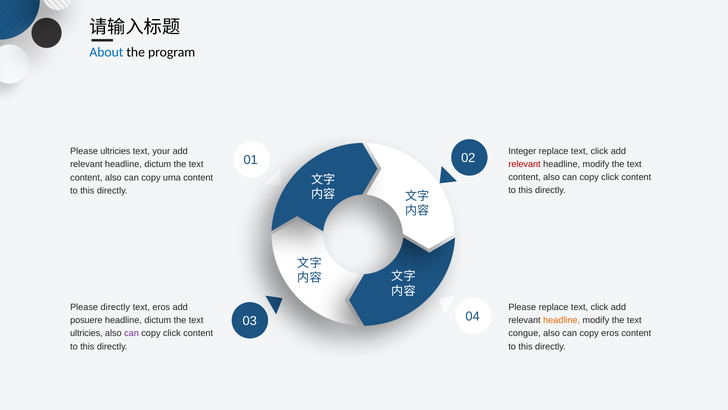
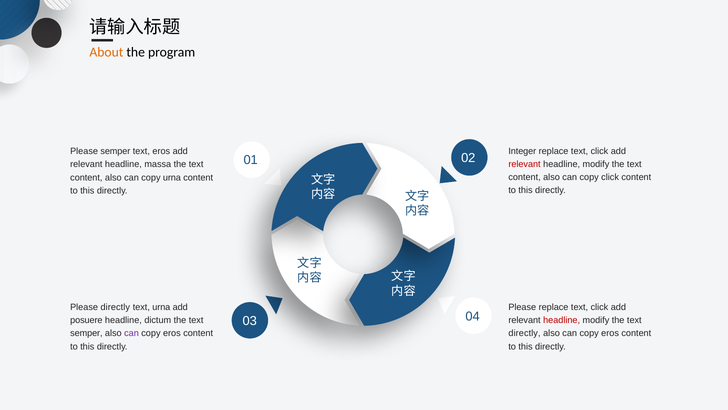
About colour: blue -> orange (106, 52)
Please ultricies: ultricies -> semper (115, 151)
text your: your -> eros (161, 151)
relevant headline dictum: dictum -> massa (158, 164)
text eros: eros -> urna (161, 307)
headline colour: orange -> red (562, 320)
ultricies: ultricies -> semper (86, 333)
click: click -> eros (172, 333)
congue: congue -> directly (525, 333)
